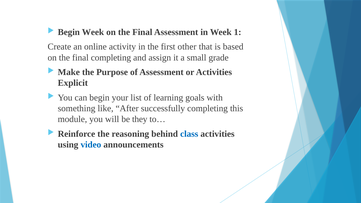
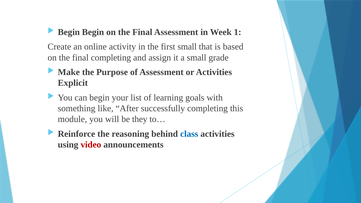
Begin Week: Week -> Begin (93, 32)
first other: other -> small (187, 47)
video colour: blue -> red (91, 145)
